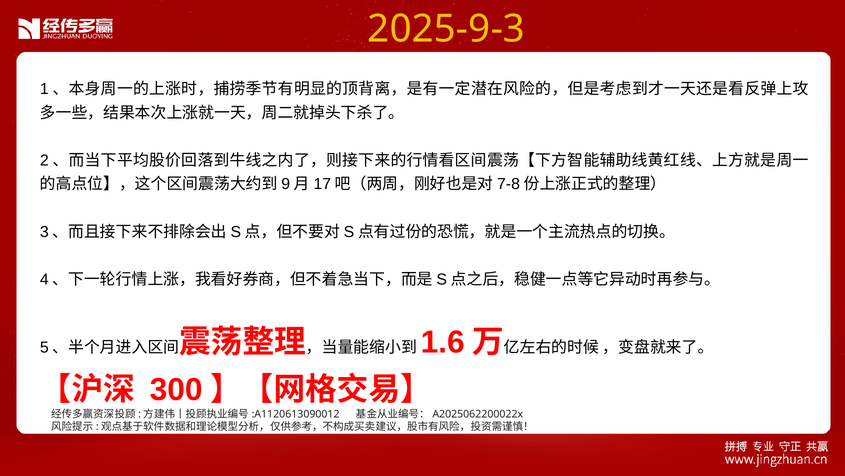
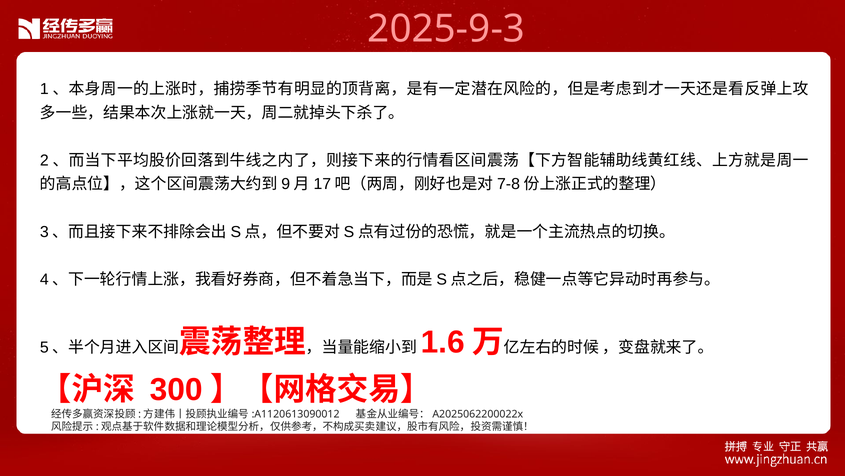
2025-9-3 colour: yellow -> pink (446, 29)
